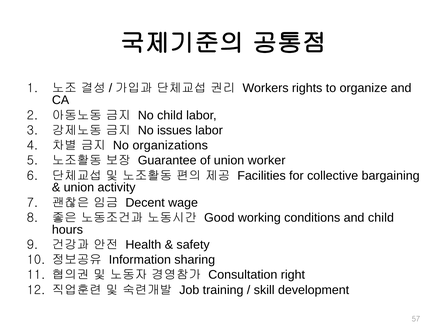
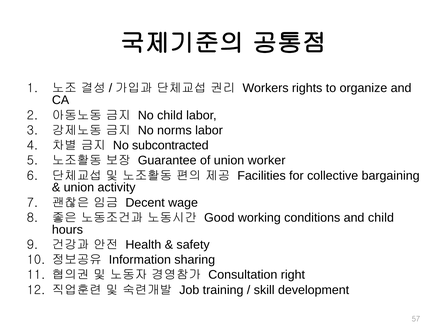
issues: issues -> norms (174, 130)
organizations: organizations -> subcontracted (170, 146)
